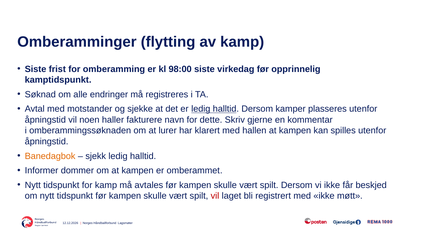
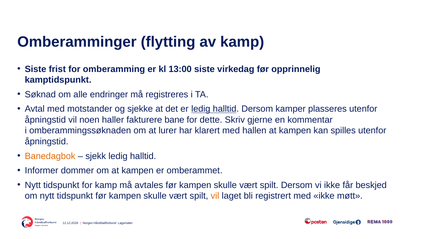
98:00: 98:00 -> 13:00 (180, 69)
navn: navn -> bane (174, 120)
vil colour: red -> orange (215, 196)
